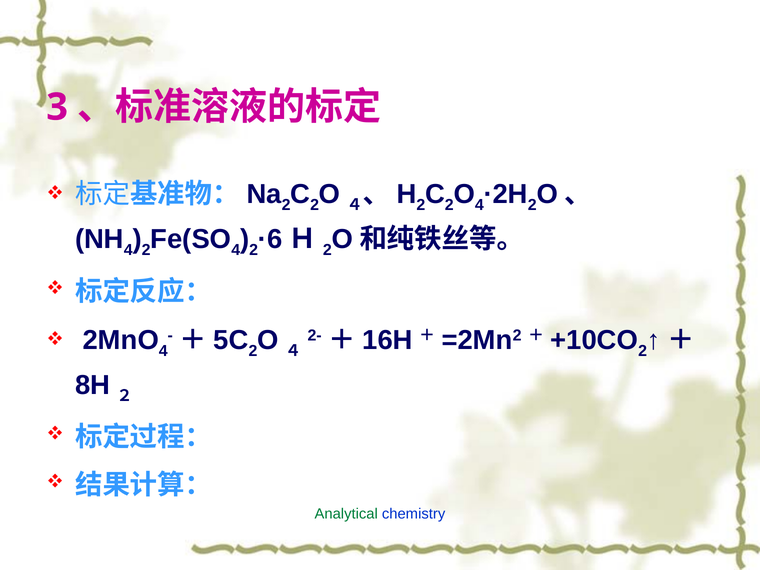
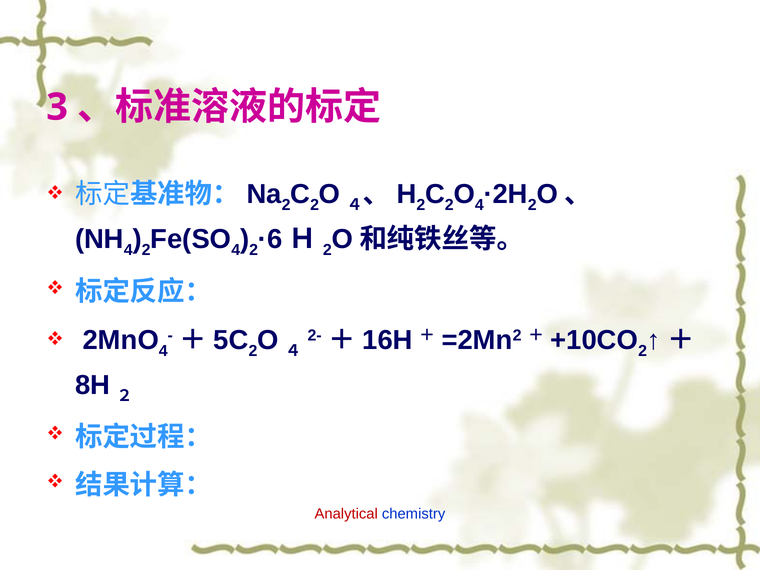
Analytical colour: green -> red (346, 514)
